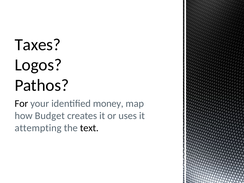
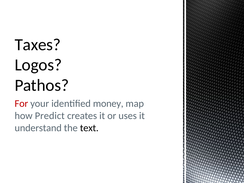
For colour: black -> red (21, 104)
Budget: Budget -> Predict (50, 116)
attempting: attempting -> understand (38, 128)
